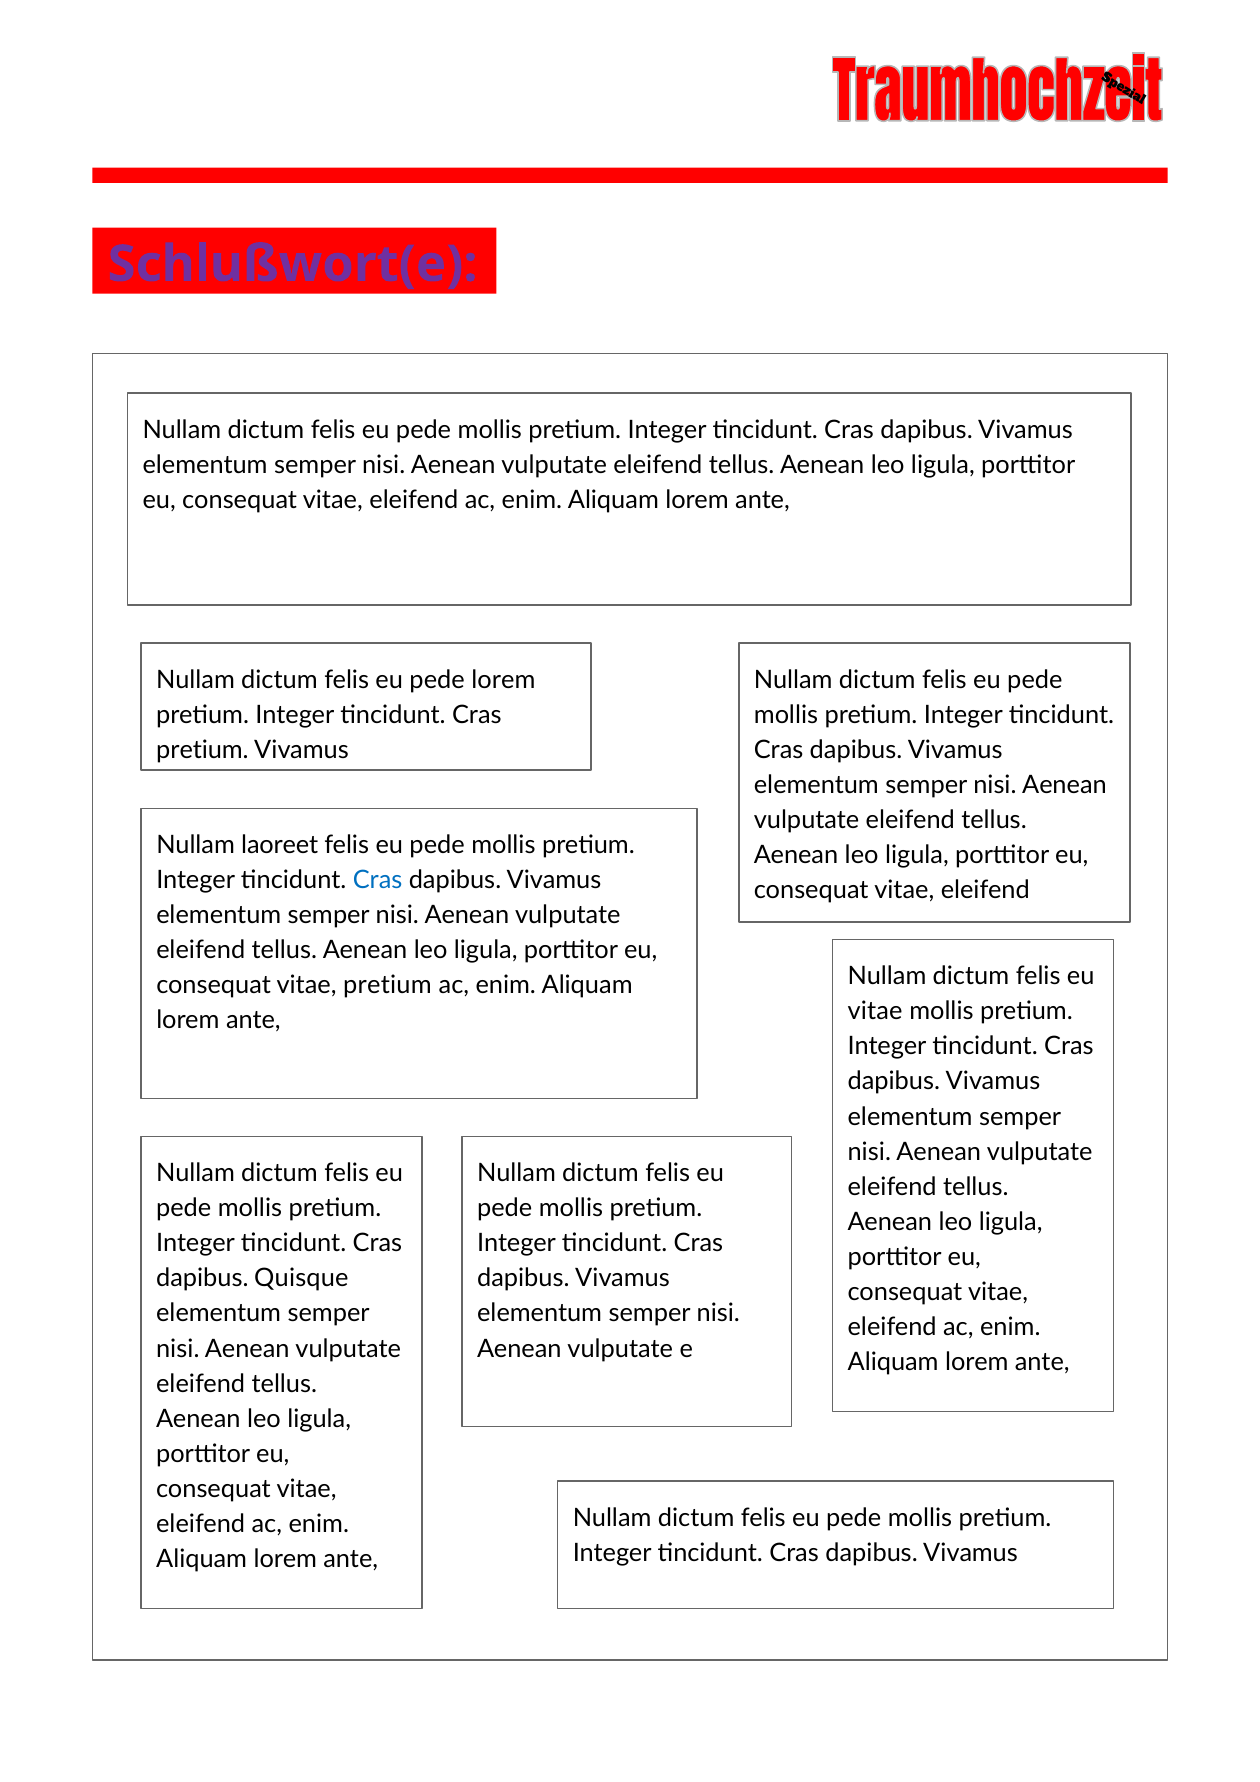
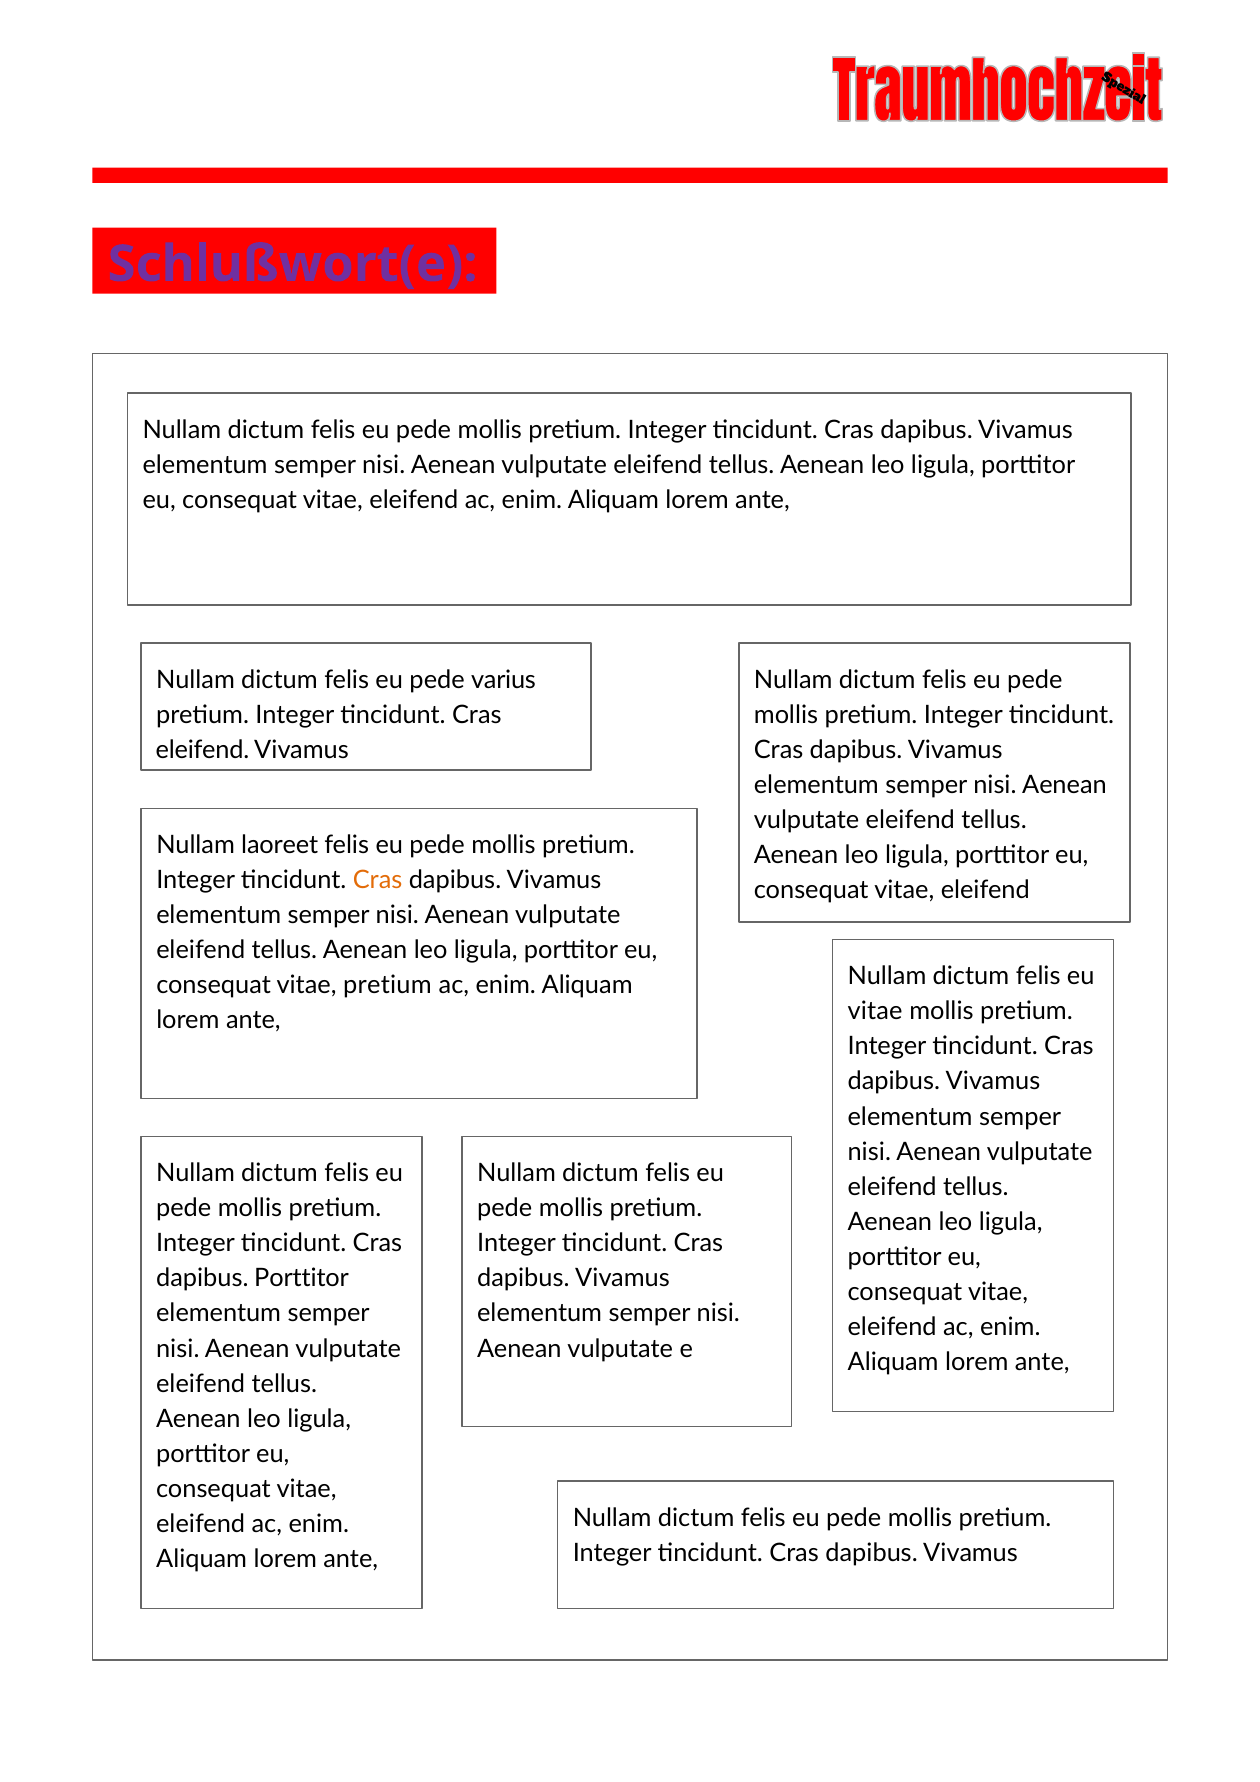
pede lorem: lorem -> varius (504, 680)
pretium: pretium -> eleifend (202, 750)
Cras colour: blue -> orange (378, 880)
dapibus Quisque: Quisque -> Porttitor (302, 1279)
